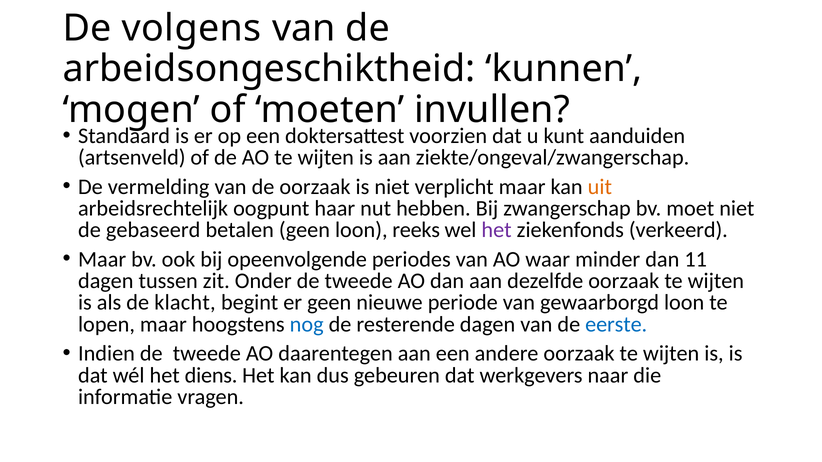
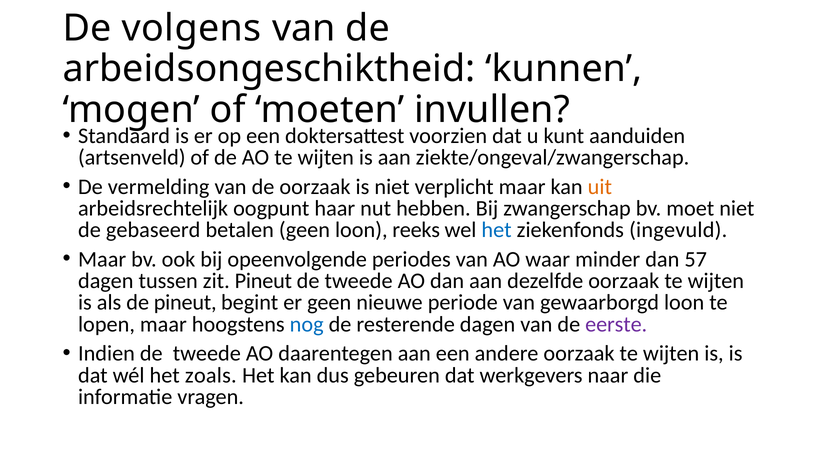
het colour: purple -> blue (497, 230)
verkeerd: verkeerd -> ingevuld (678, 230)
11: 11 -> 57 (696, 260)
zit Onder: Onder -> Pineut (263, 281)
de klacht: klacht -> pineut (185, 303)
eerste colour: blue -> purple (616, 325)
diens: diens -> zoals (211, 375)
